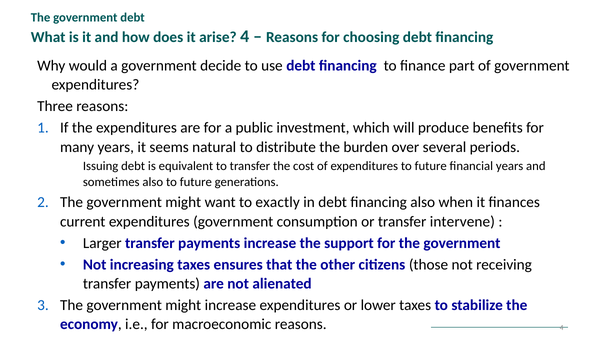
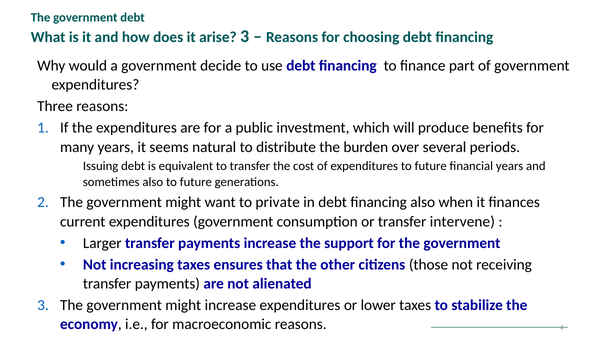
arise 4: 4 -> 3 (245, 36)
exactly: exactly -> private (278, 202)
